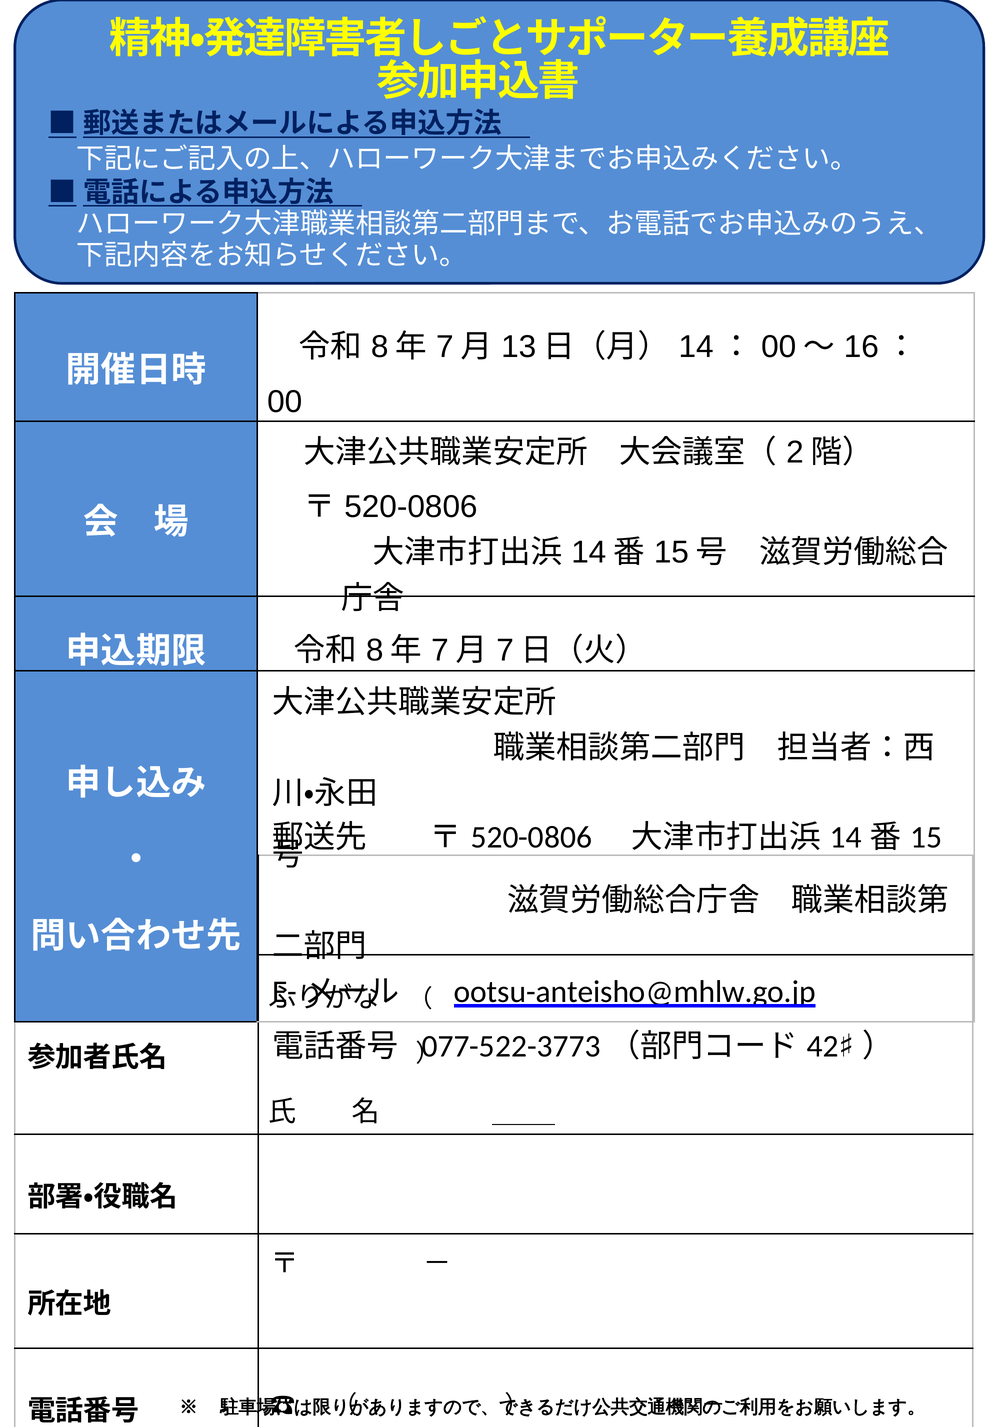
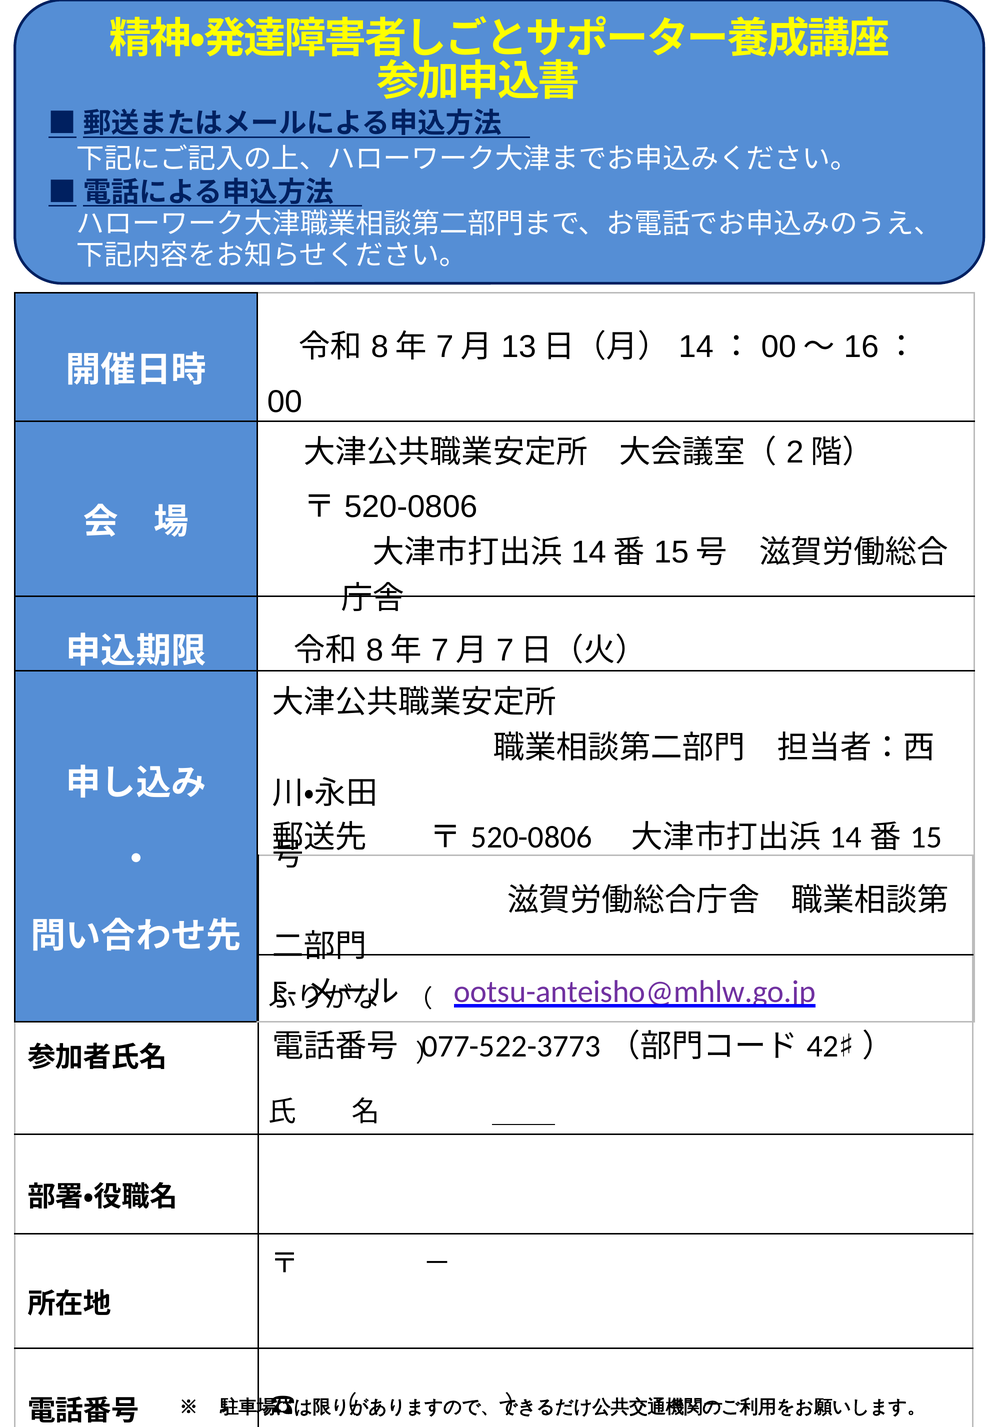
ootsu-anteisho@mhlw.go.jp colour: black -> purple (635, 991)
